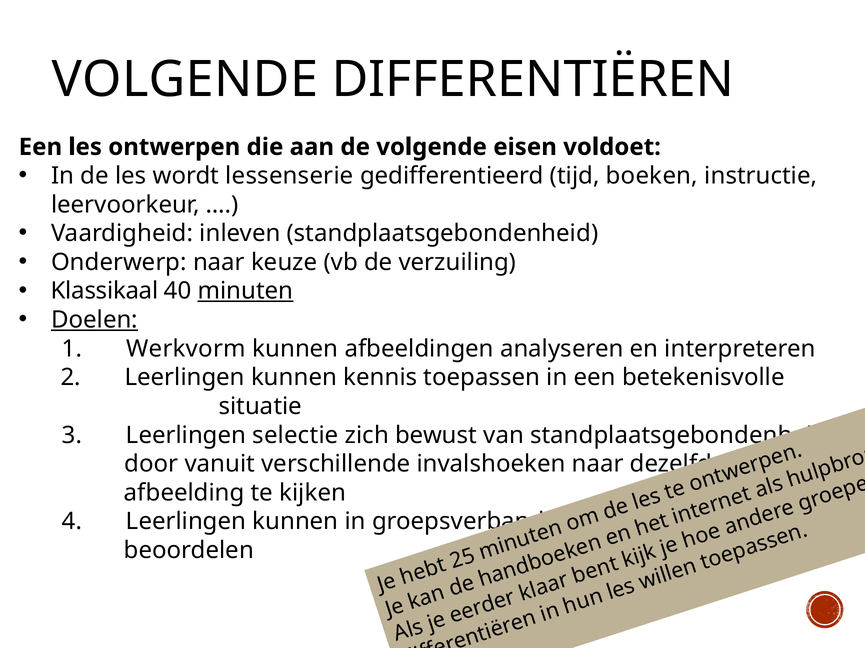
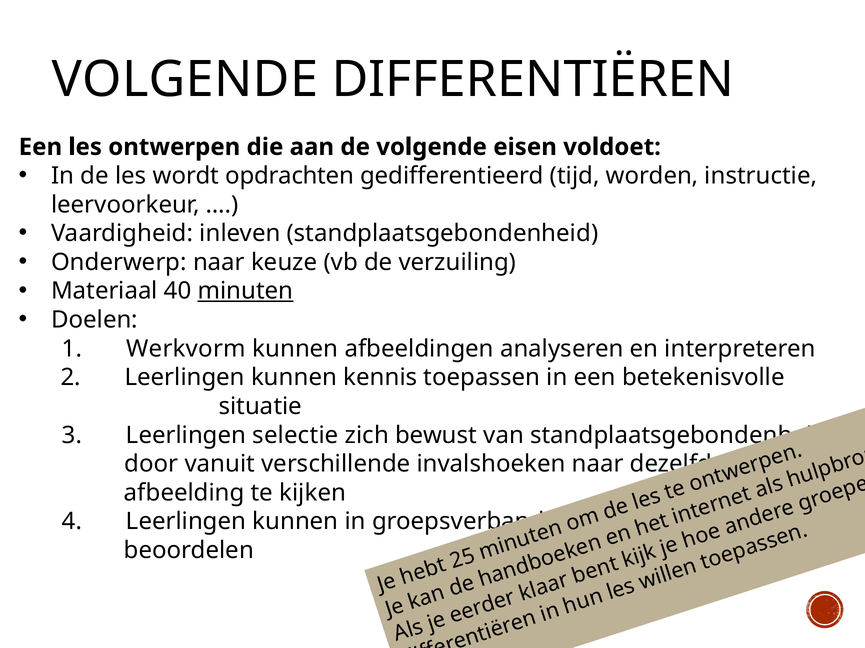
lessenserie: lessenserie -> opdrachten (290, 176)
boeken: boeken -> worden (652, 176)
Klassikaal: Klassikaal -> Materiaal (104, 291)
Doelen underline: present -> none (95, 320)
